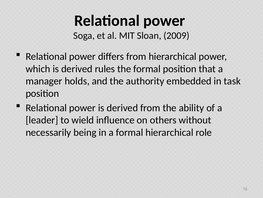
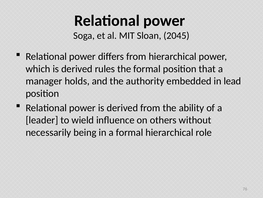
2009: 2009 -> 2045 (177, 36)
task: task -> lead (232, 81)
